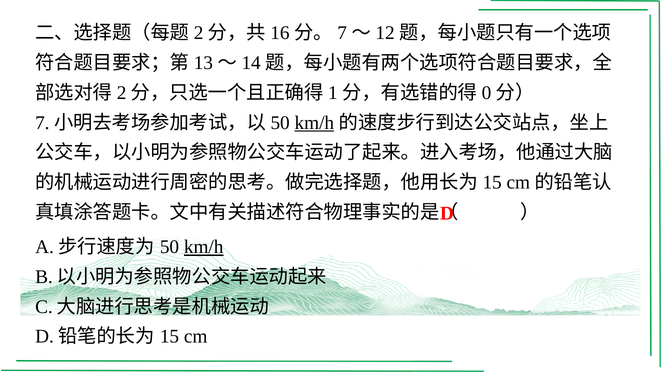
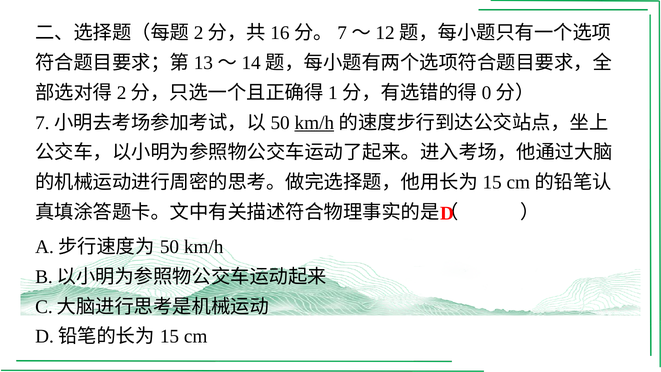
km/h underline: present -> none (204, 247)
